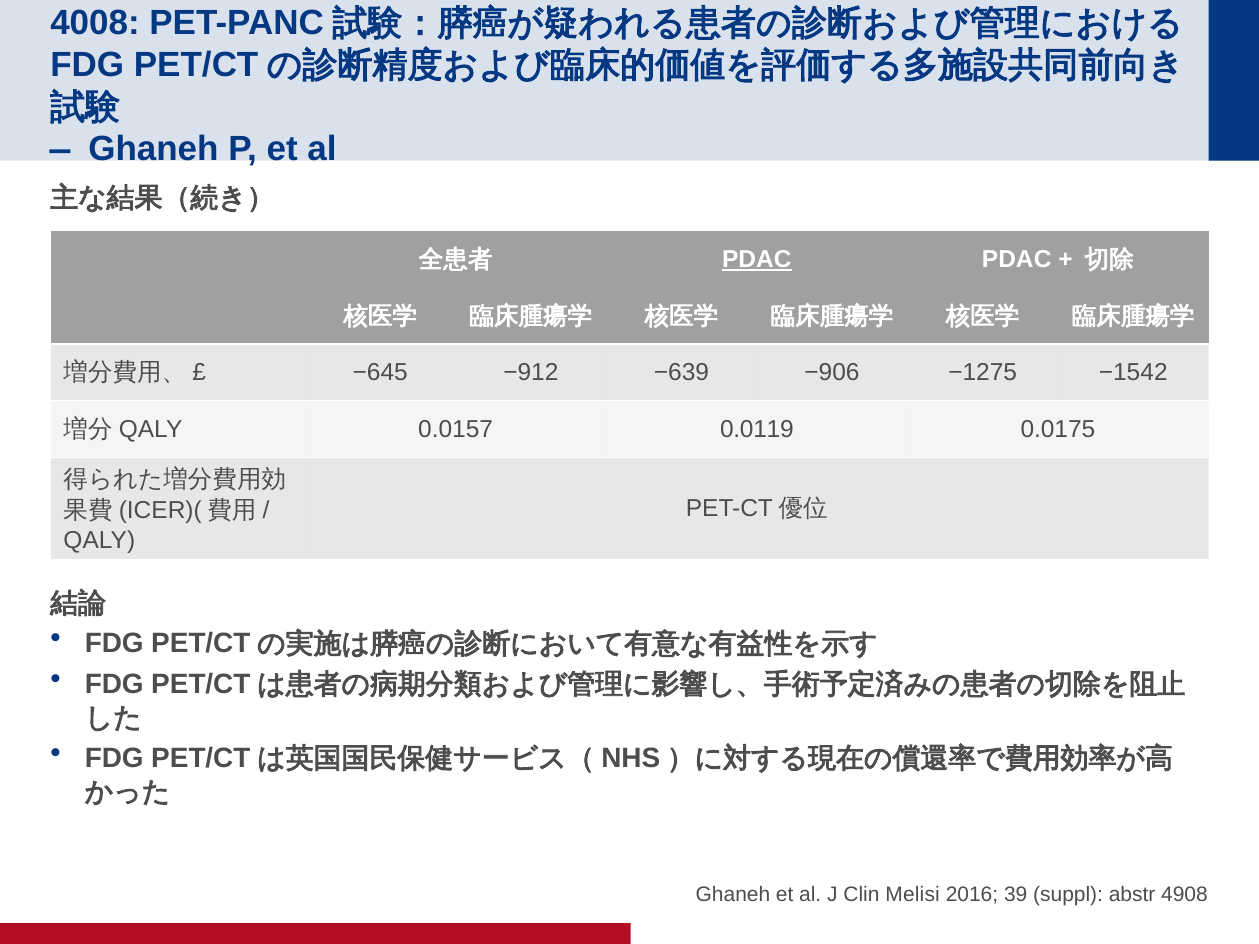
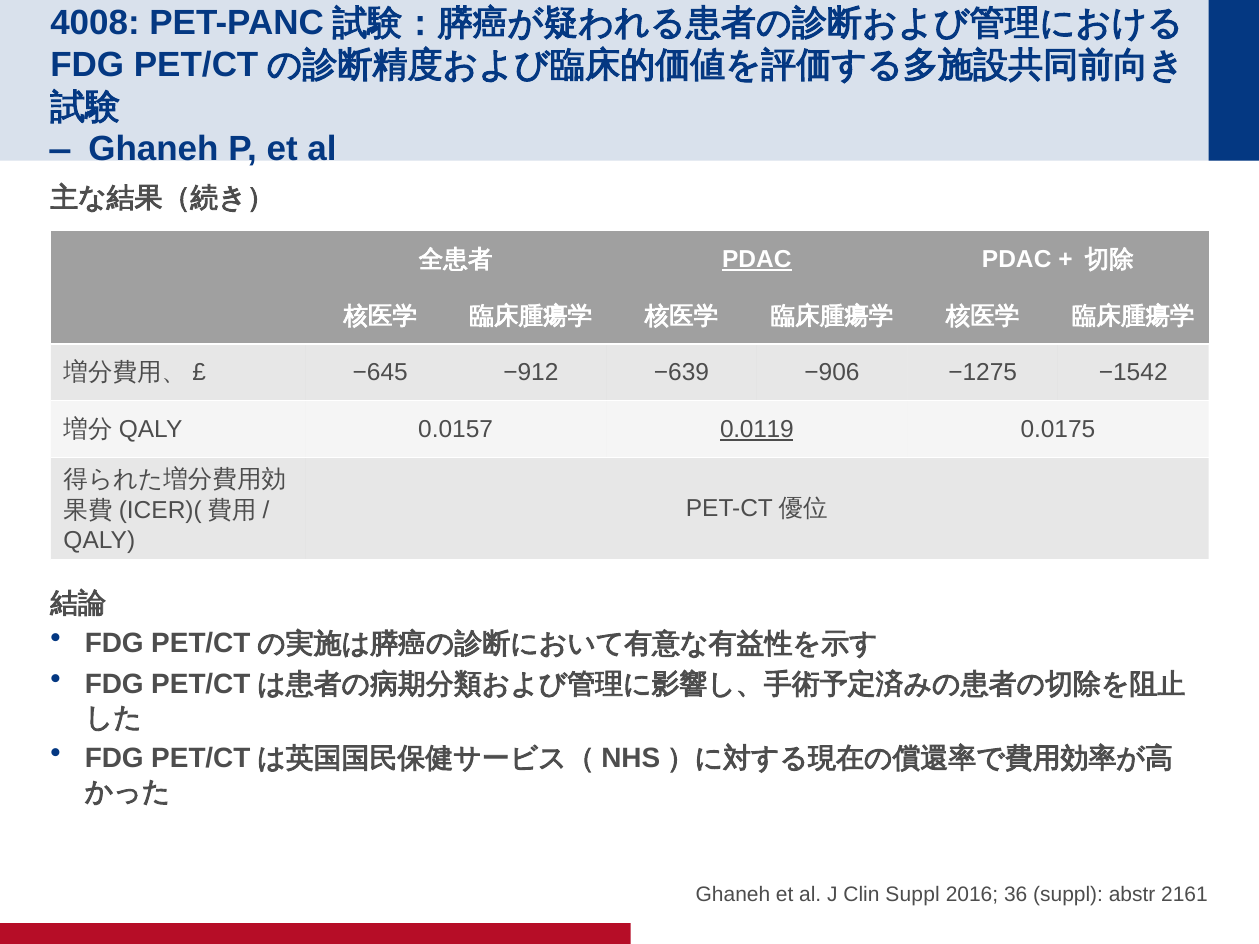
0.0119 underline: none -> present (757, 430)
Clin Melisi: Melisi -> Suppl (913, 895)
39: 39 -> 36 (1016, 895)
4908: 4908 -> 2161 (1184, 895)
